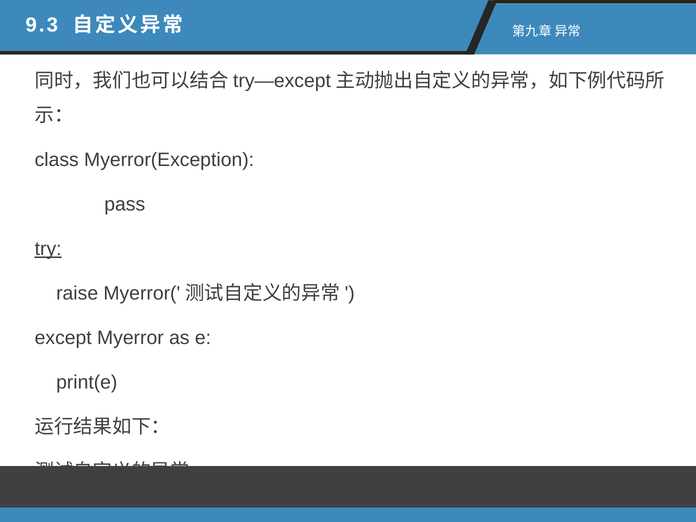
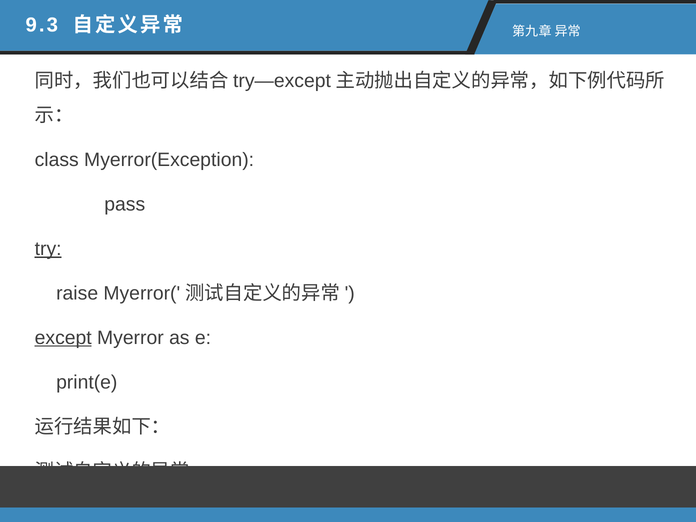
except underline: none -> present (63, 338)
